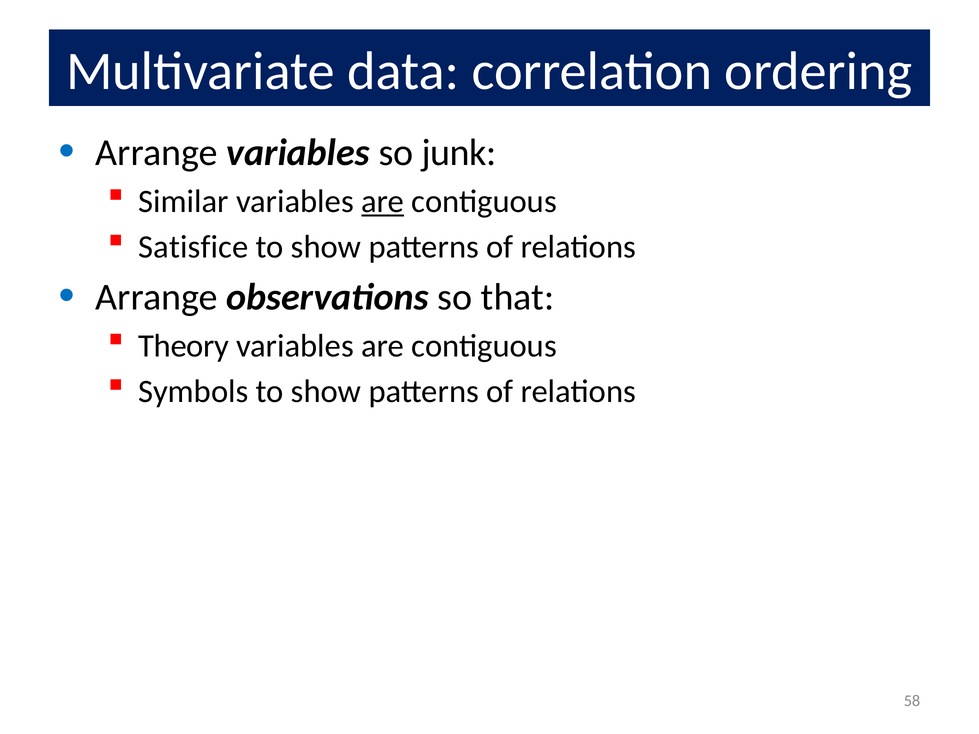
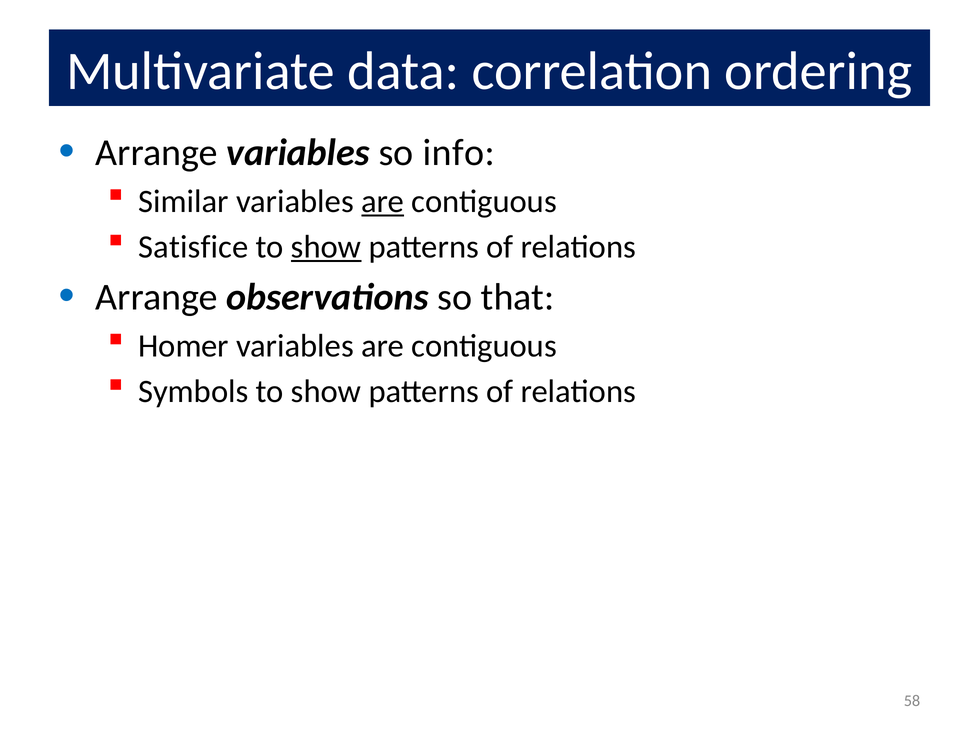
junk: junk -> info (459, 153)
show underline: none -> present (326, 247)
Theory: Theory -> Homer (184, 346)
